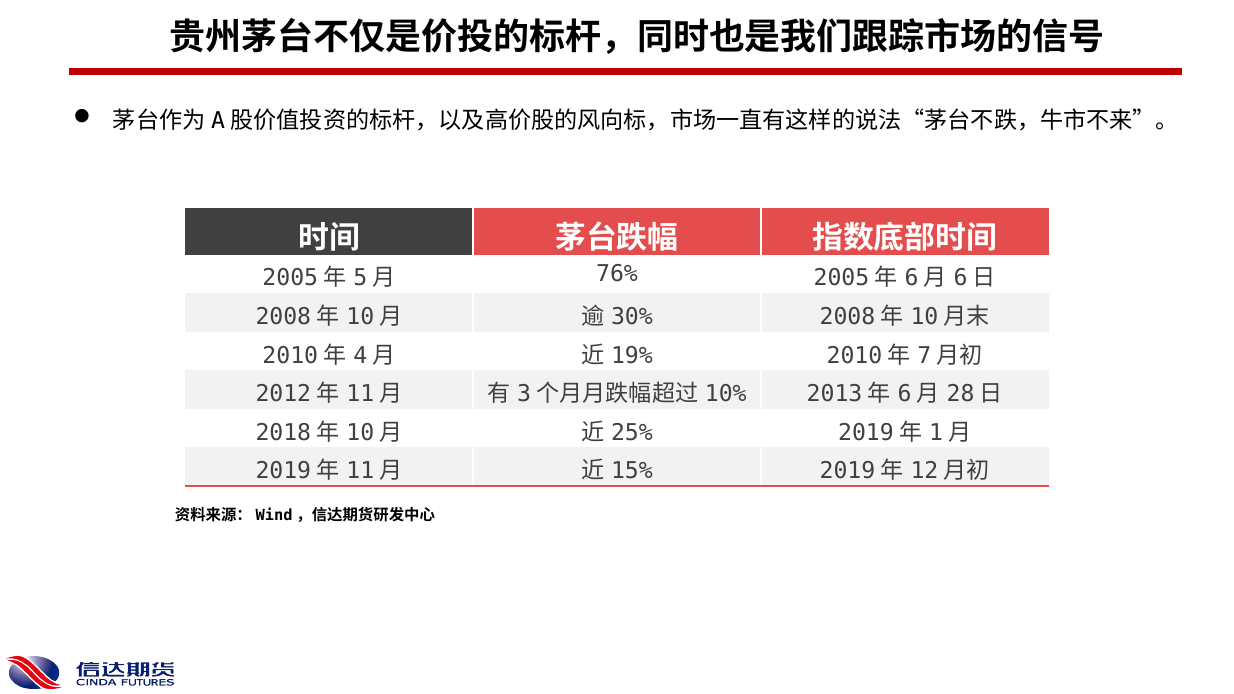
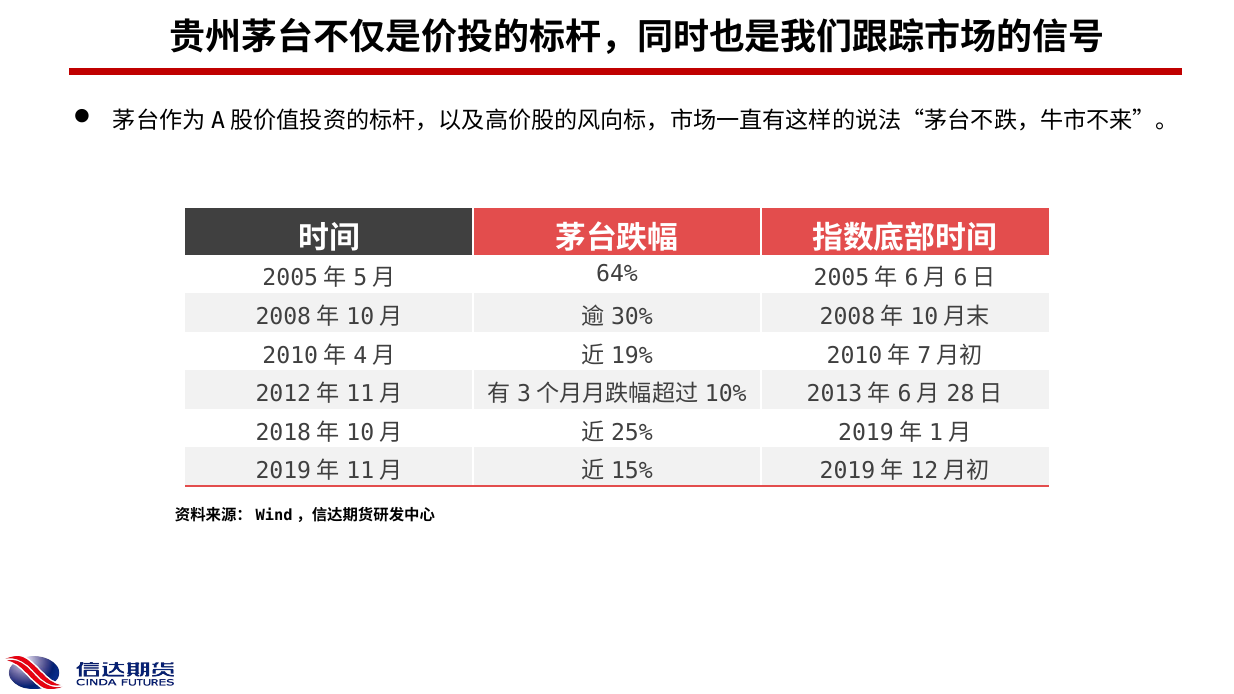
76%: 76% -> 64% (617, 274)
